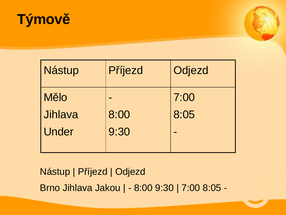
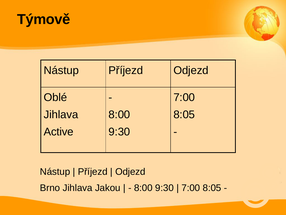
Mělo: Mělo -> Oblé (55, 97)
Under: Under -> Active (59, 131)
